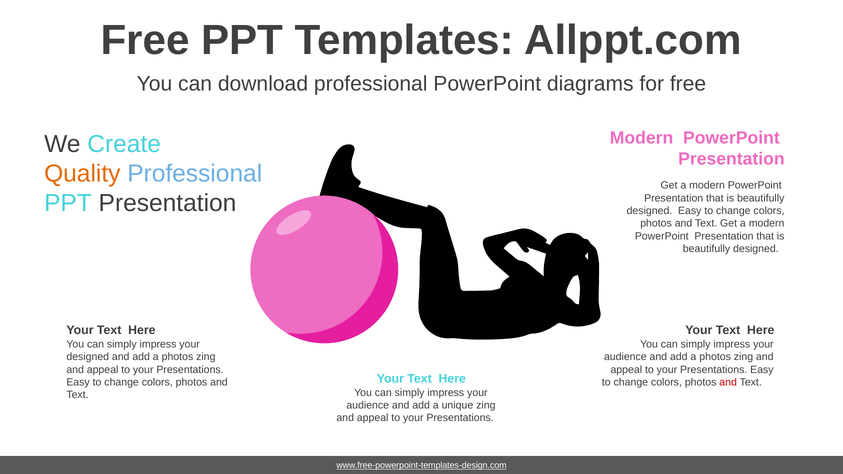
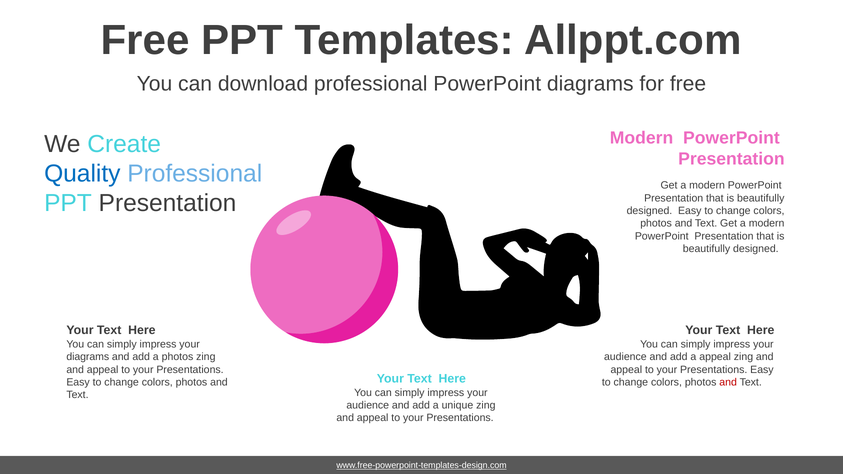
Quality colour: orange -> blue (82, 173)
designed: designed -> diagrams (88, 357)
photos: photos -> appeal (715, 357)
